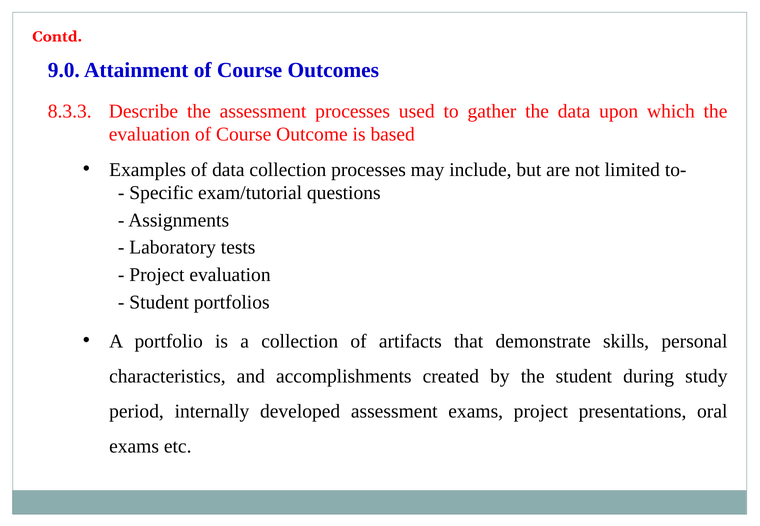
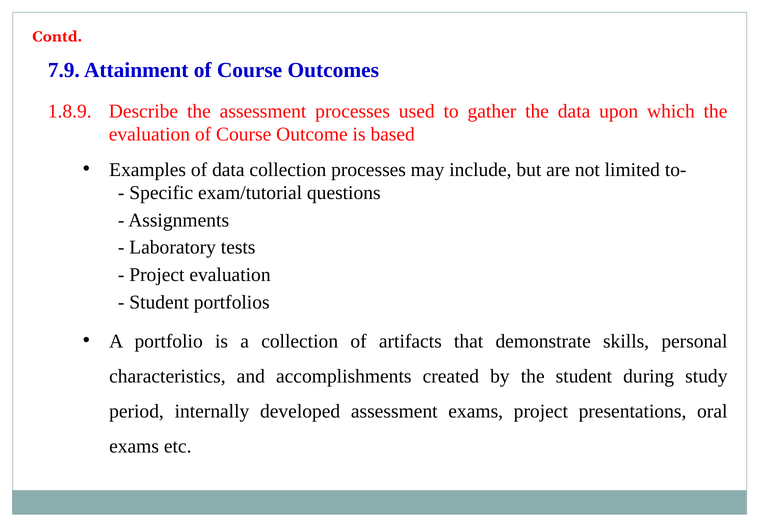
9.0: 9.0 -> 7.9 (64, 70)
8.3.3: 8.3.3 -> 1.8.9 (70, 111)
